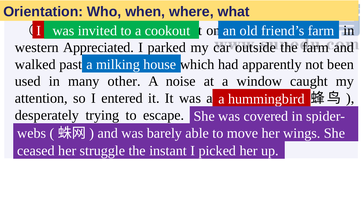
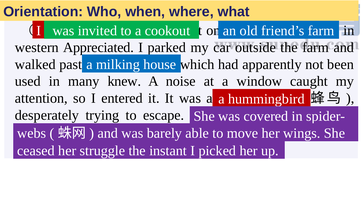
other: other -> knew (124, 81)
